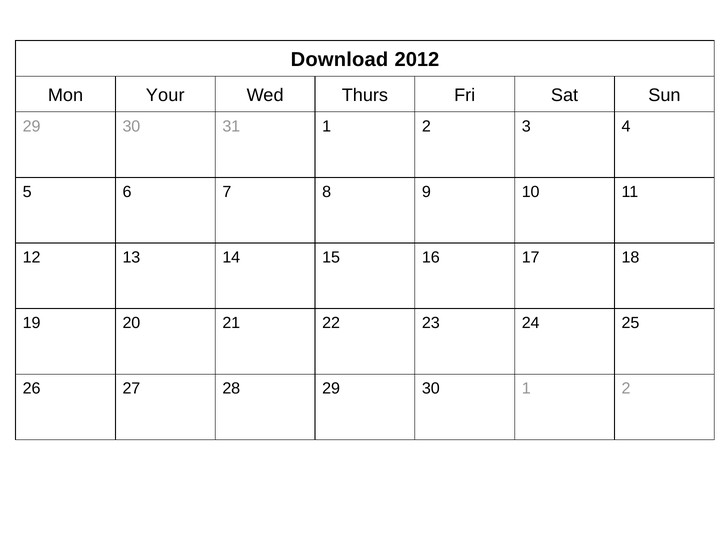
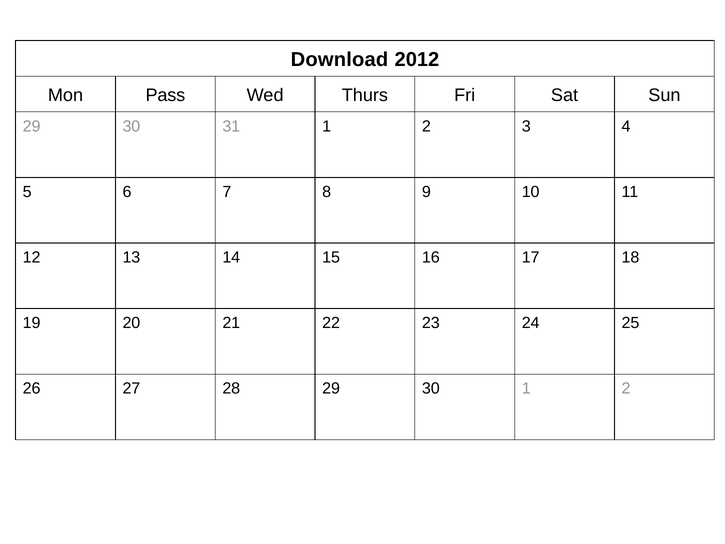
Your: Your -> Pass (165, 95)
